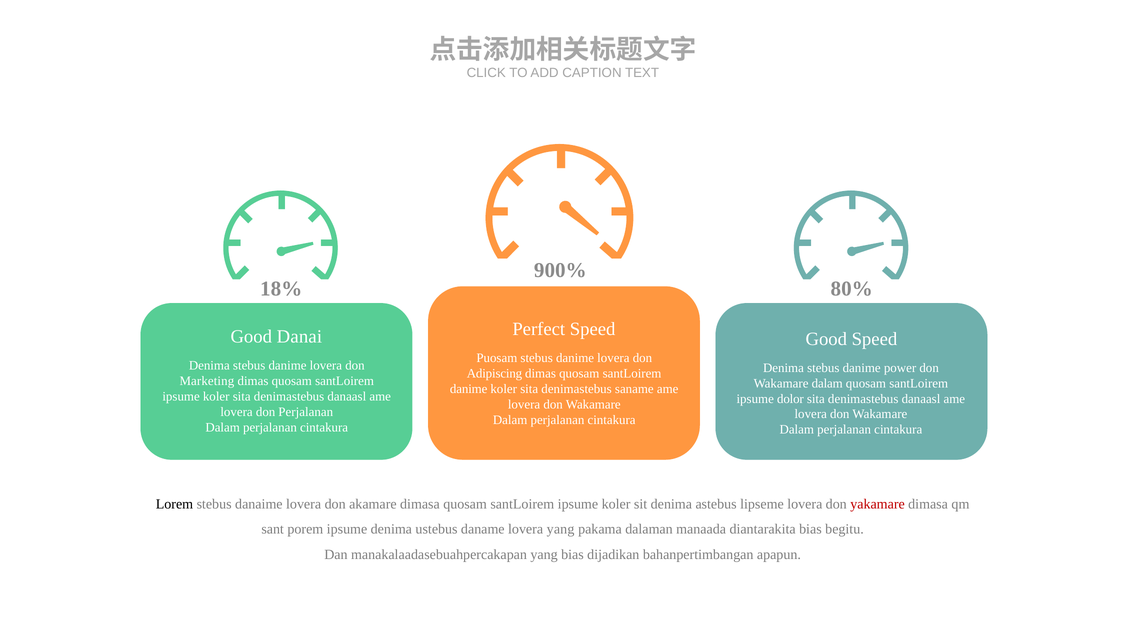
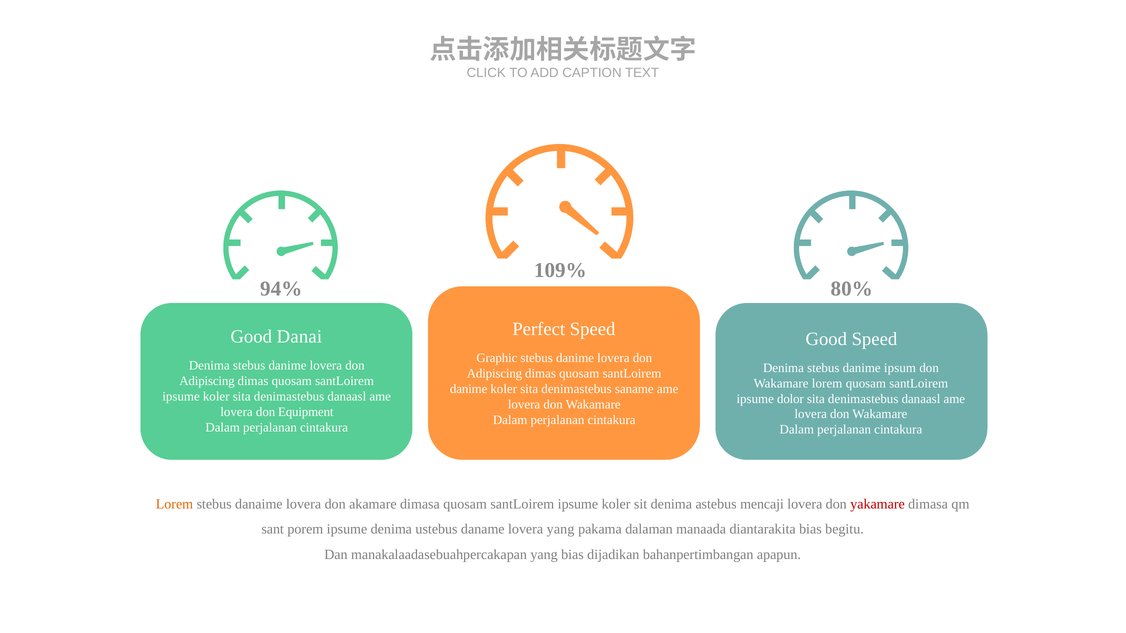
900%: 900% -> 109% (560, 271)
18%: 18% -> 94% (281, 289)
Puosam: Puosam -> Graphic (497, 358)
power: power -> ipsum (900, 368)
Marketing: Marketing -> Adipiscing (207, 381)
dalam: dalam -> lorem (827, 383)
don Perjalanan: Perjalanan -> Equipment (306, 412)
Lorem colour: black -> orange (174, 504)
lipseme: lipseme -> mencaji (762, 504)
